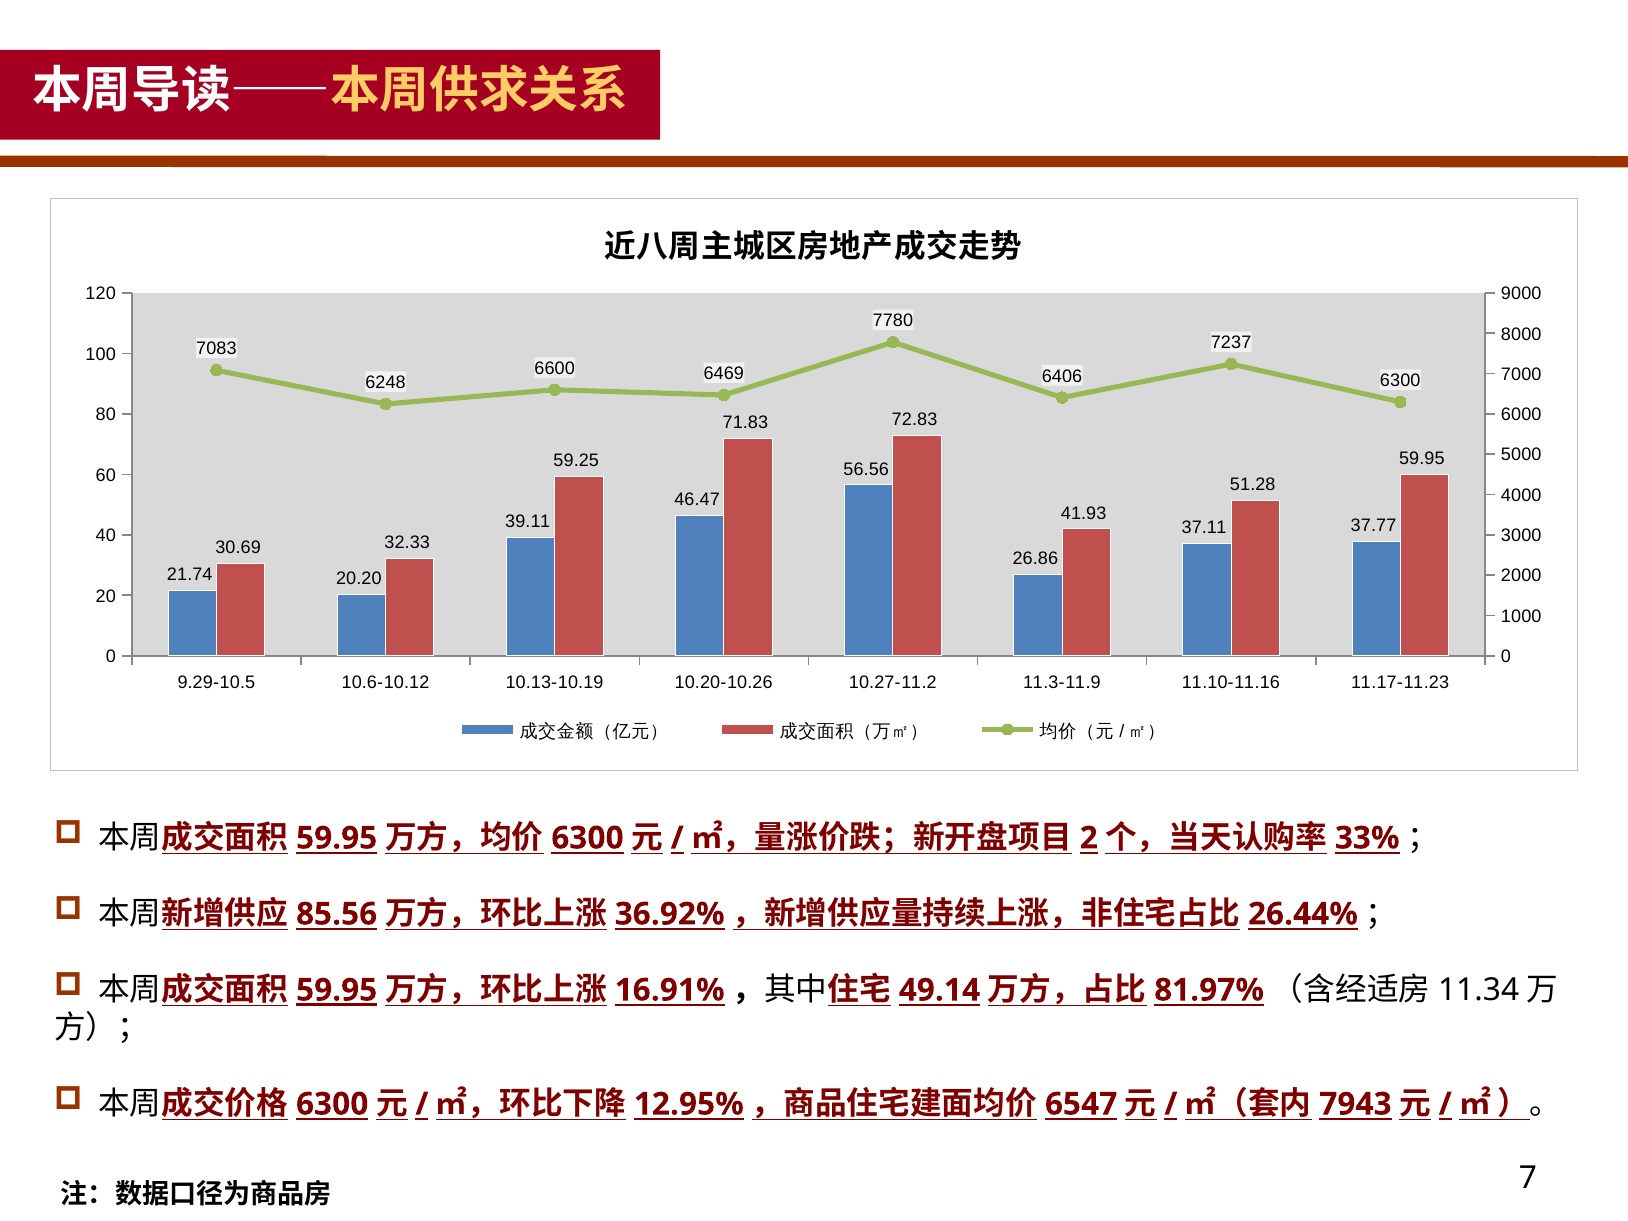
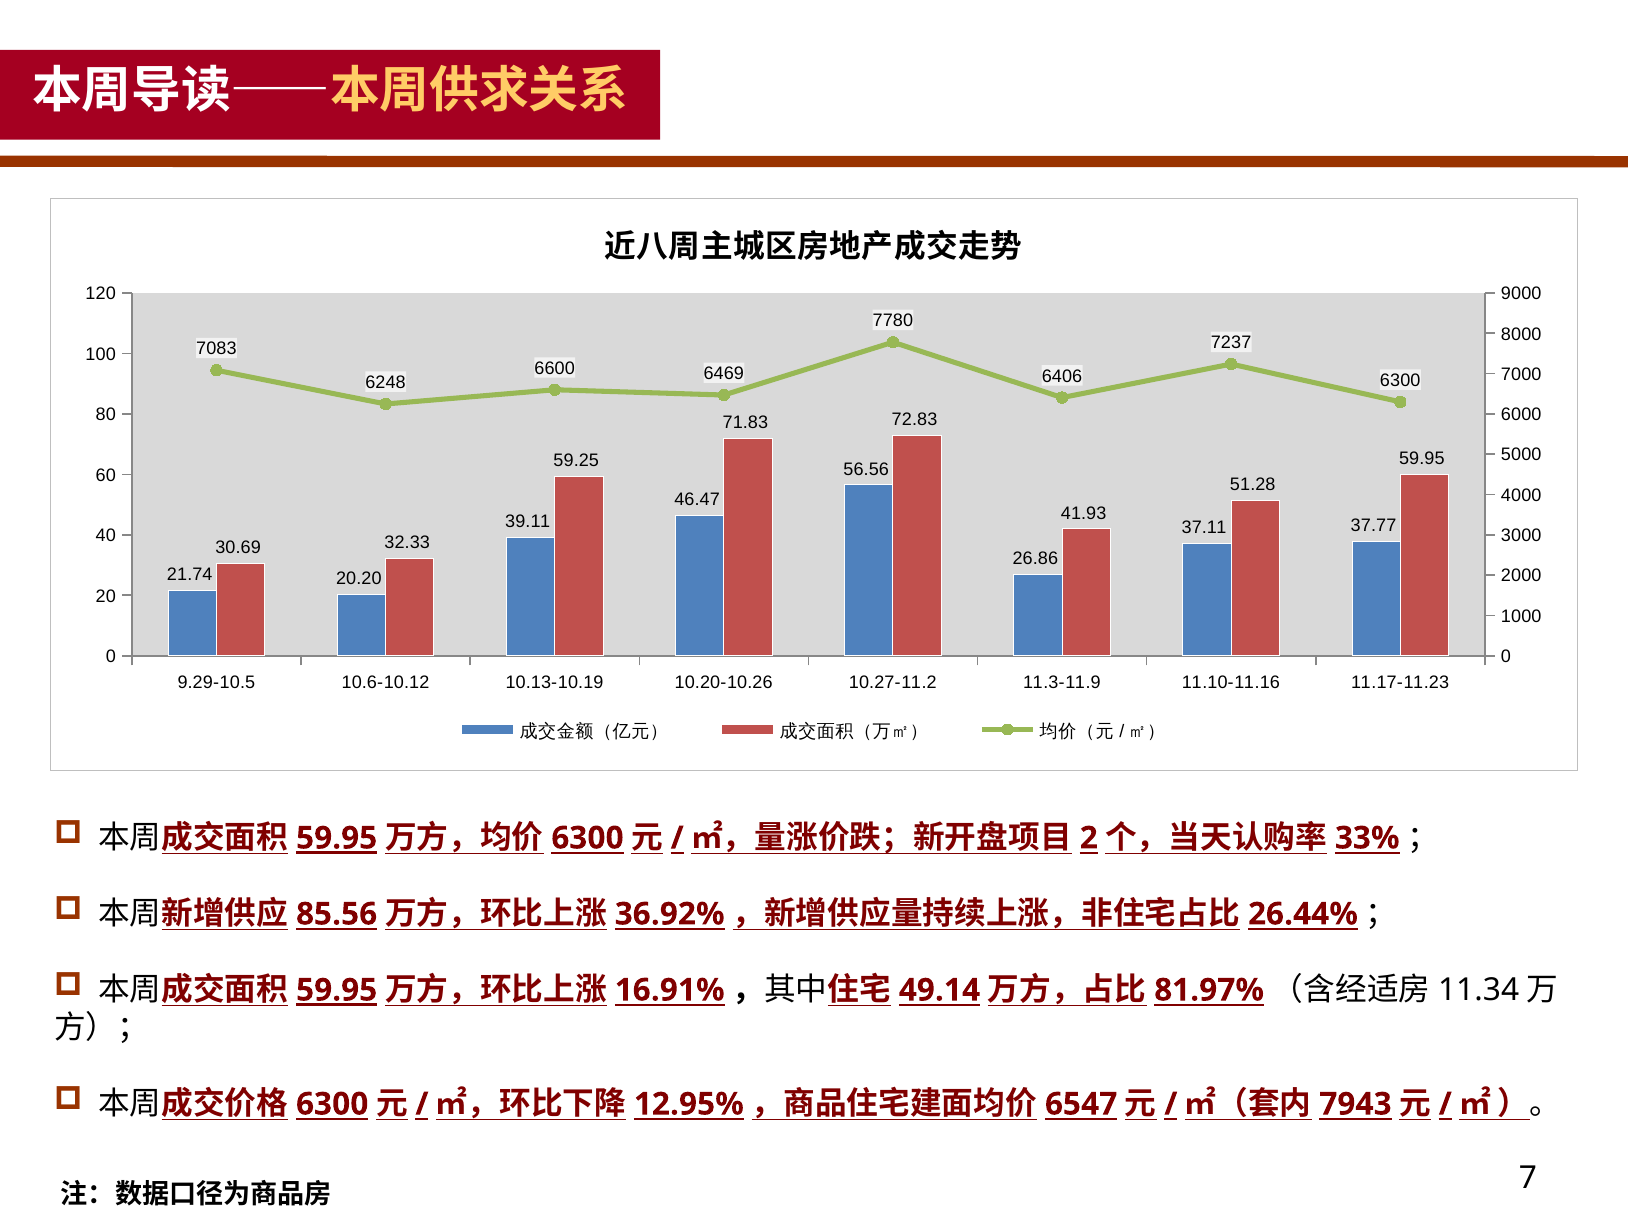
59.95 underline: none -> present (337, 838)
